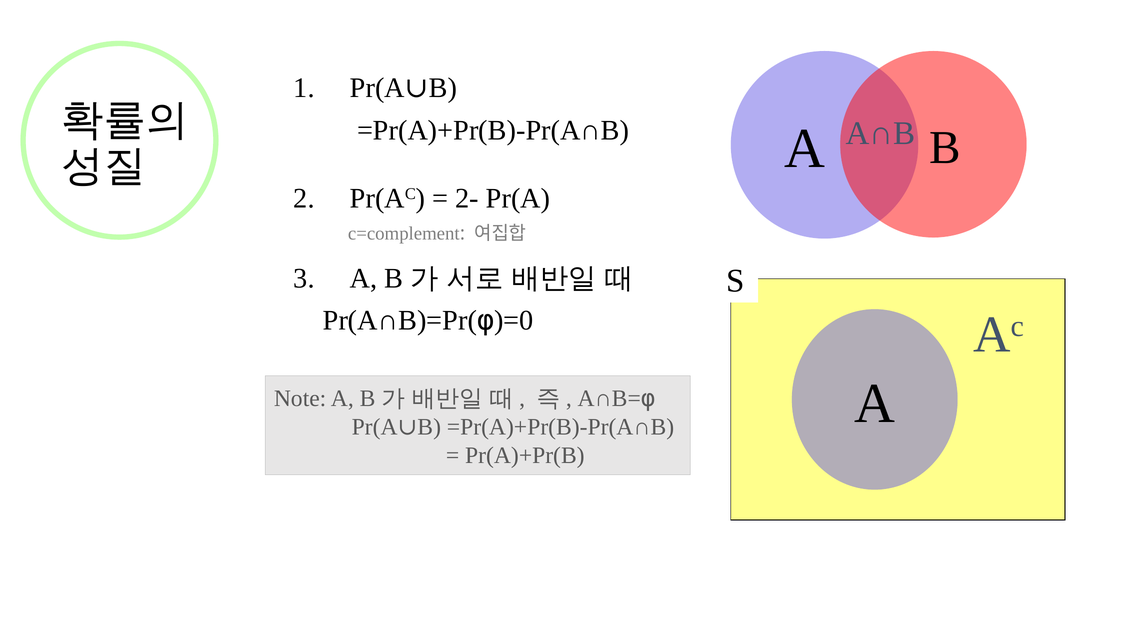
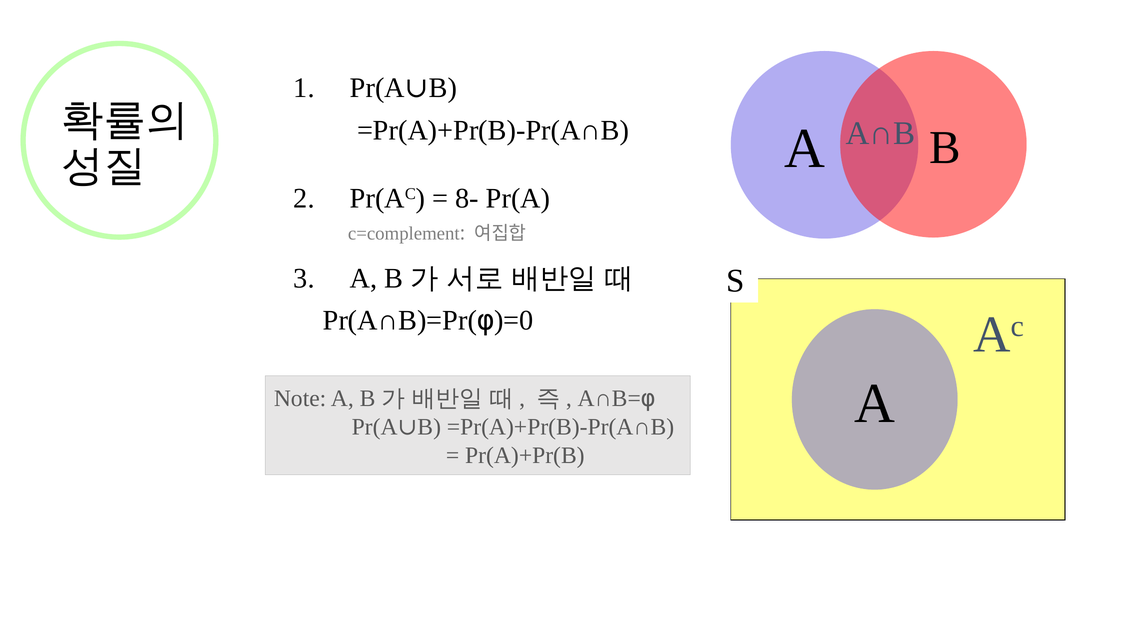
2-: 2- -> 8- (467, 198)
